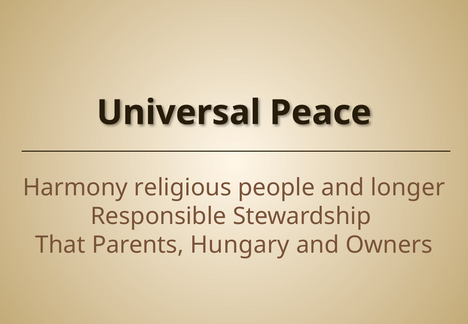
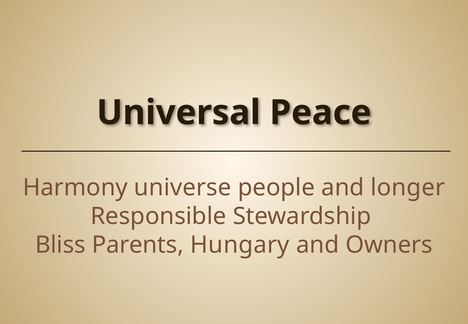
religious: religious -> universe (183, 187)
That: That -> Bliss (60, 245)
